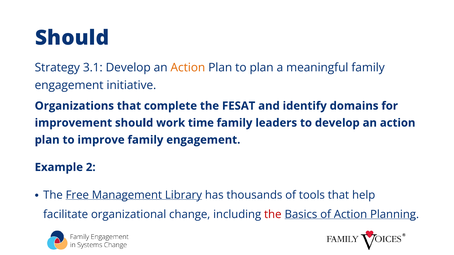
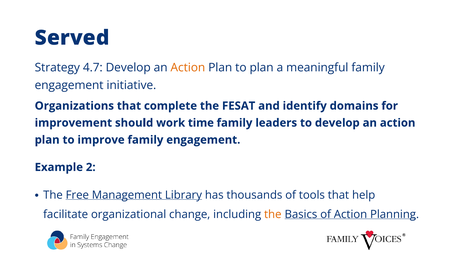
Should: Should -> Served (72, 38)
3.1: 3.1 -> 4.7 (93, 68)
the colour: red -> orange (273, 215)
